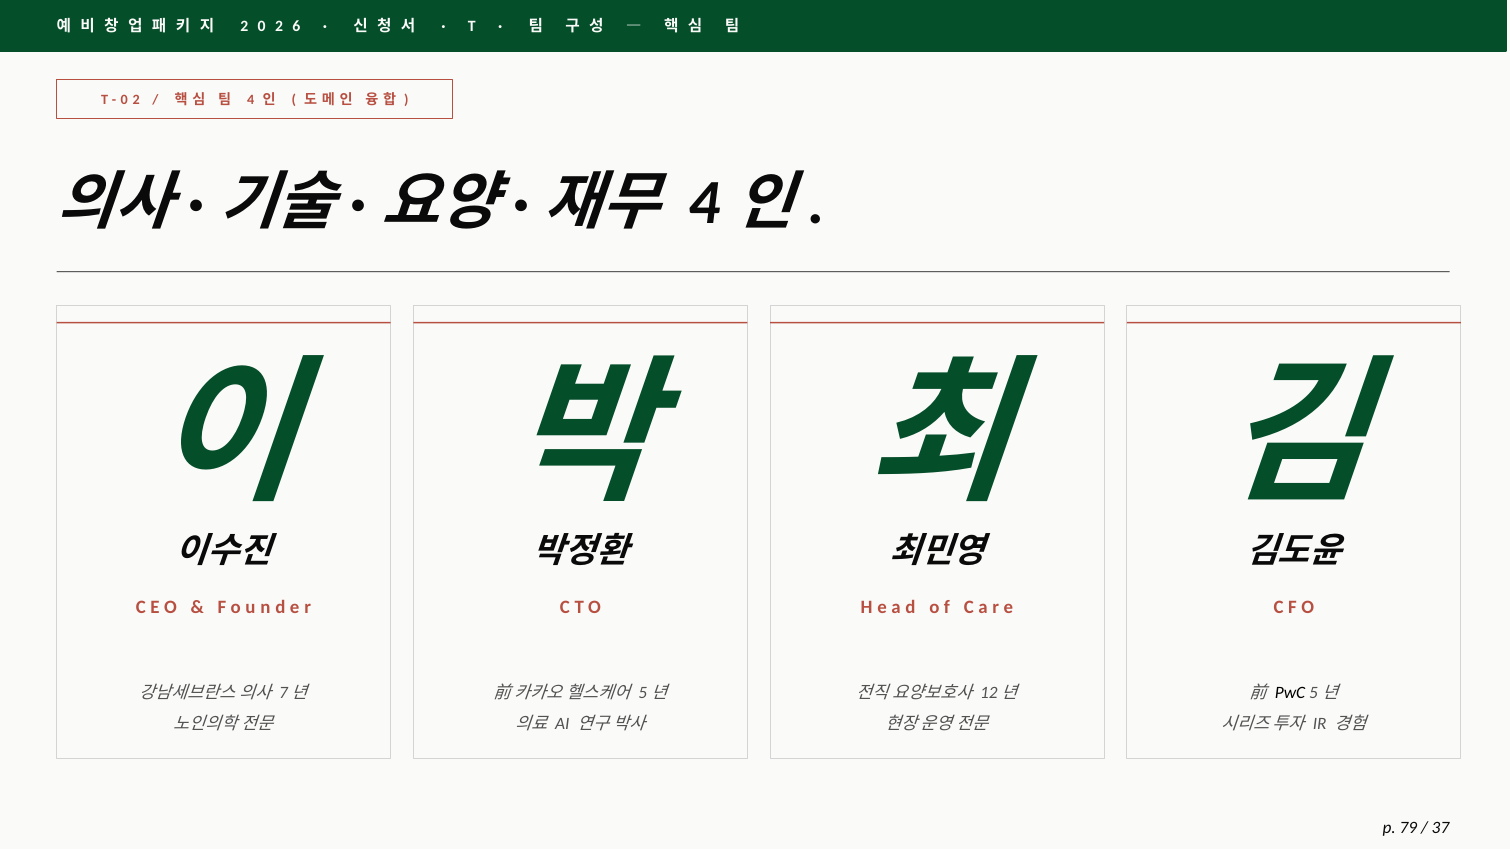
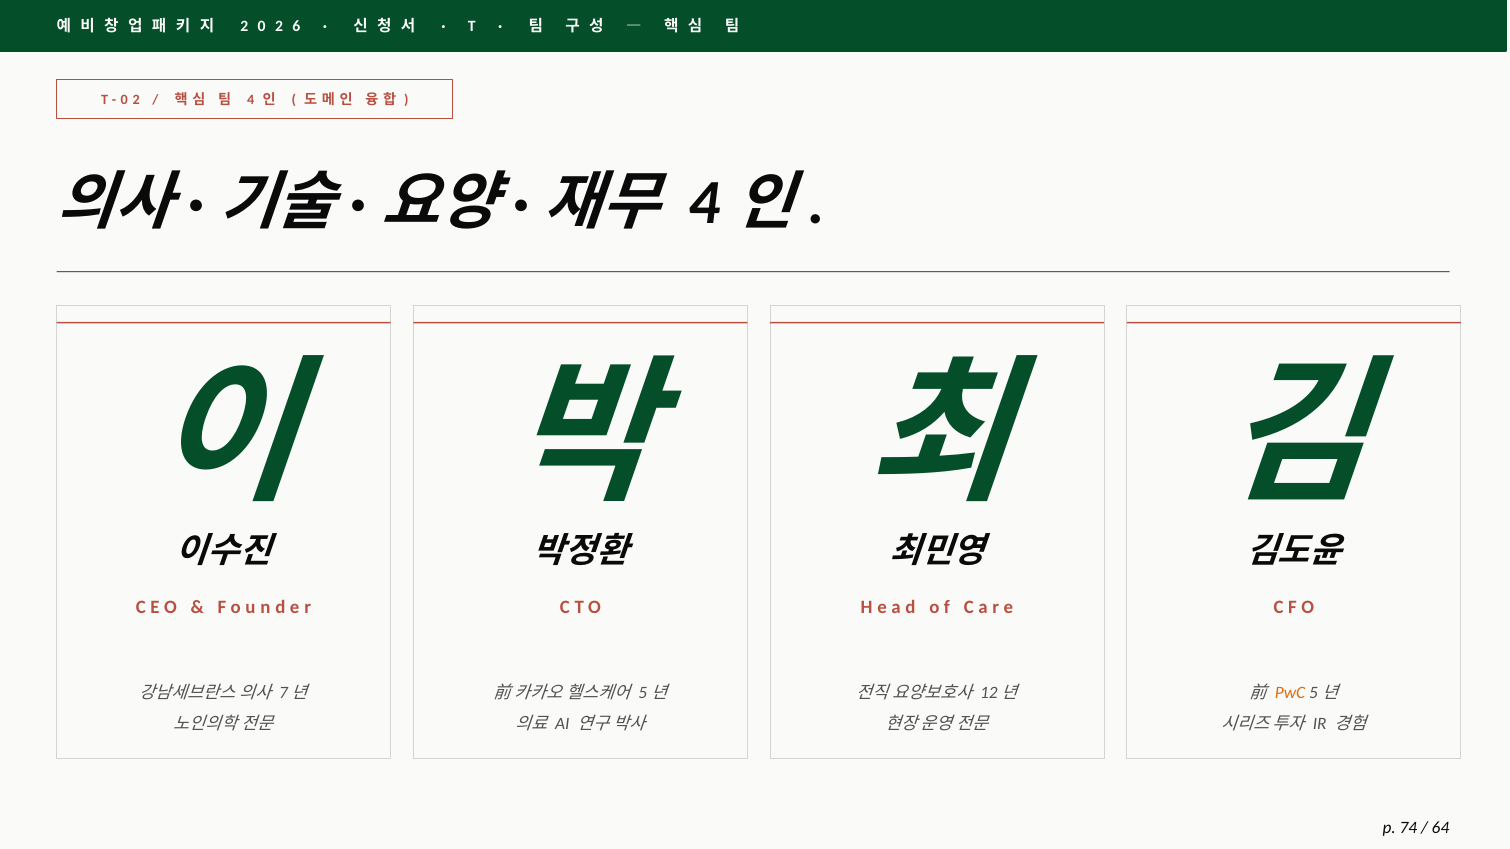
PwC colour: black -> orange (1290, 693)
79: 79 -> 74 (1408, 828)
37: 37 -> 64 (1441, 828)
